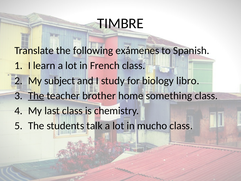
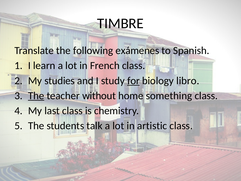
subject: subject -> studies (60, 81)
for underline: none -> present (133, 81)
brother: brother -> without (99, 96)
mucho: mucho -> artistic (152, 126)
